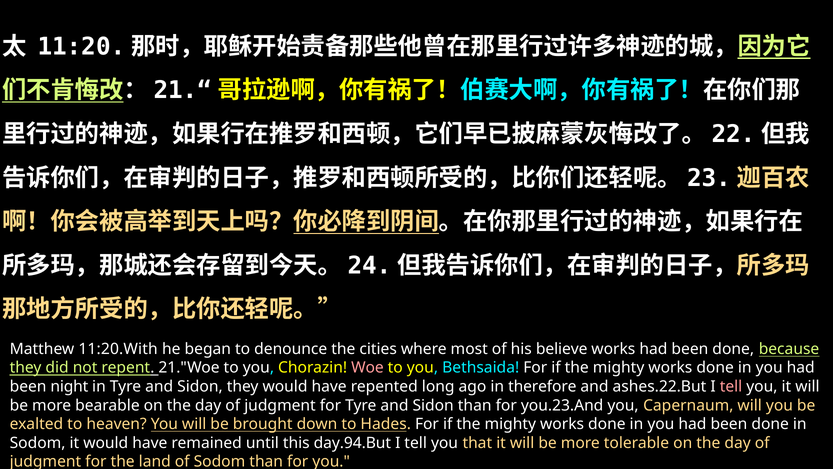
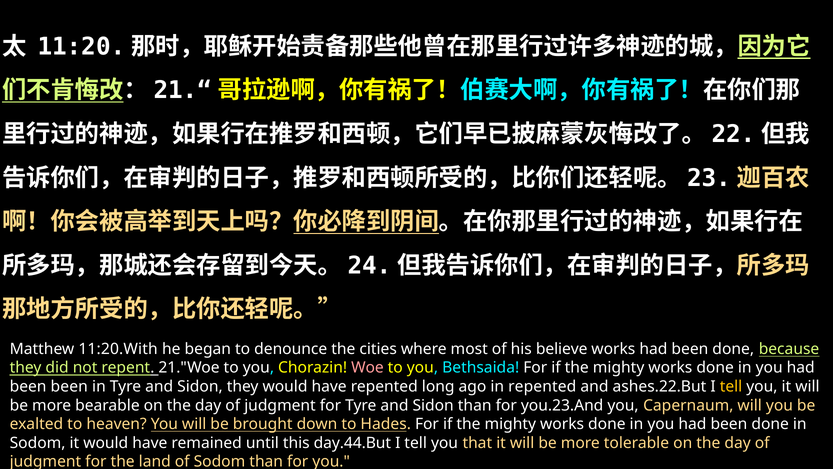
been night: night -> been (69, 386)
in therefore: therefore -> repented (542, 386)
tell colour: pink -> yellow (731, 386)
day.94.But: day.94.But -> day.44.But (352, 442)
